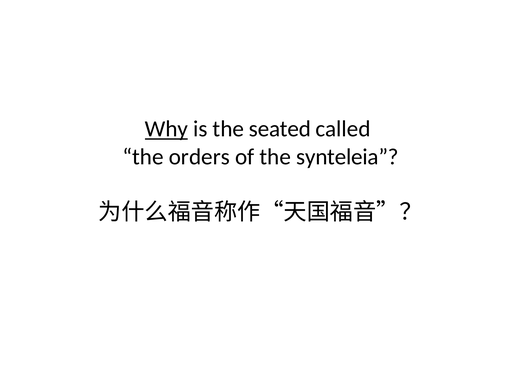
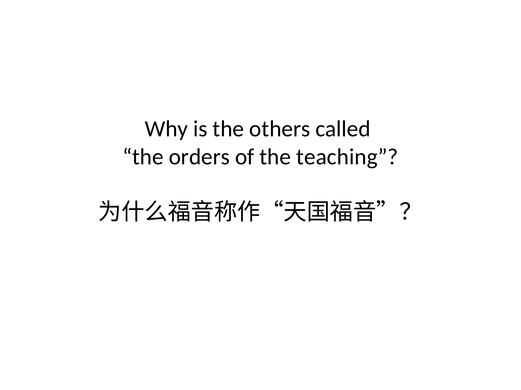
Why underline: present -> none (166, 129)
seated: seated -> others (280, 129)
synteleia: synteleia -> teaching (347, 157)
